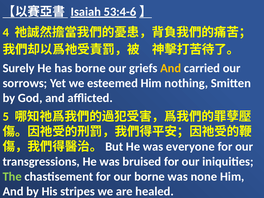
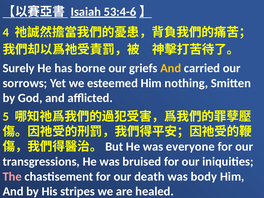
The colour: light green -> pink (12, 177)
our borne: borne -> death (149, 177)
none: none -> body (204, 177)
